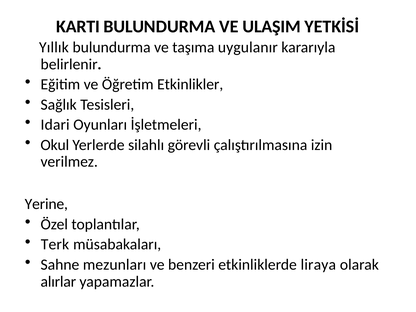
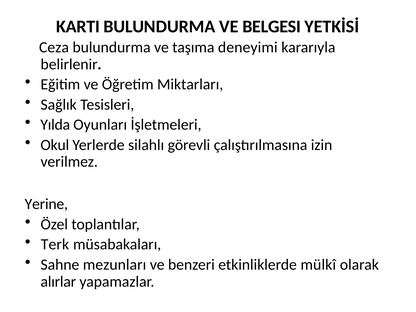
ULAŞIM: ULAŞIM -> BELGESI (272, 27)
Yıllık: Yıllık -> Ceza (54, 47)
uygulanır: uygulanır -> deneyimi (248, 47)
Etkinlikler: Etkinlikler -> Miktarları (190, 84)
Idari: Idari -> Yılda (55, 125)
liraya: liraya -> mülkî (318, 265)
